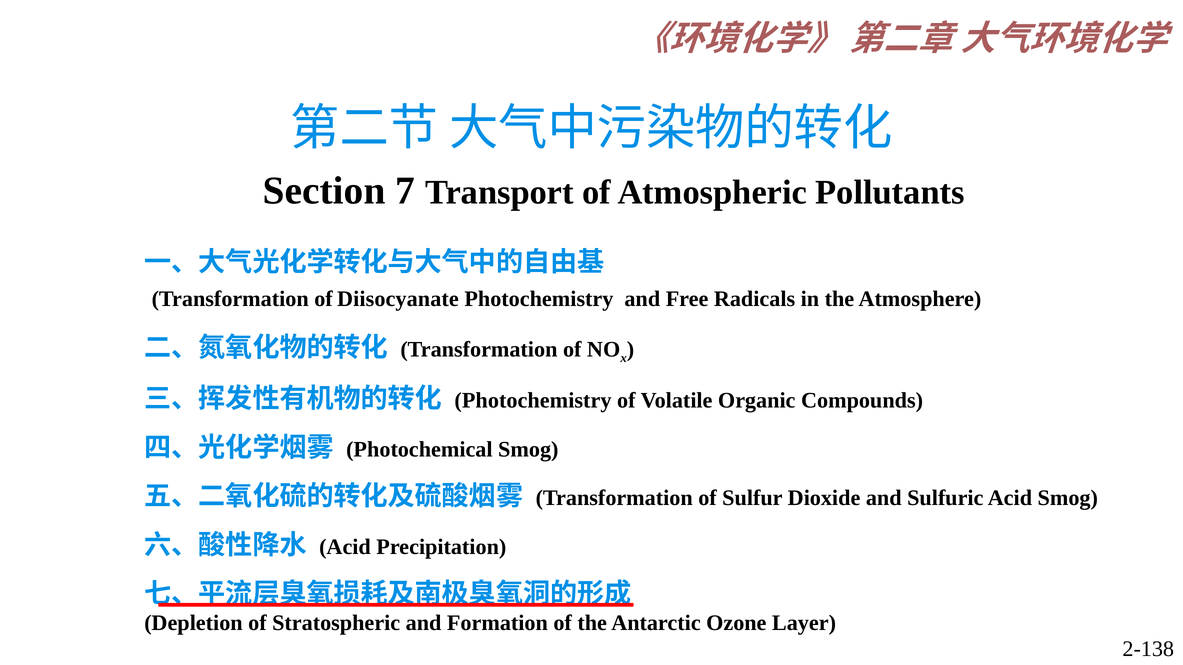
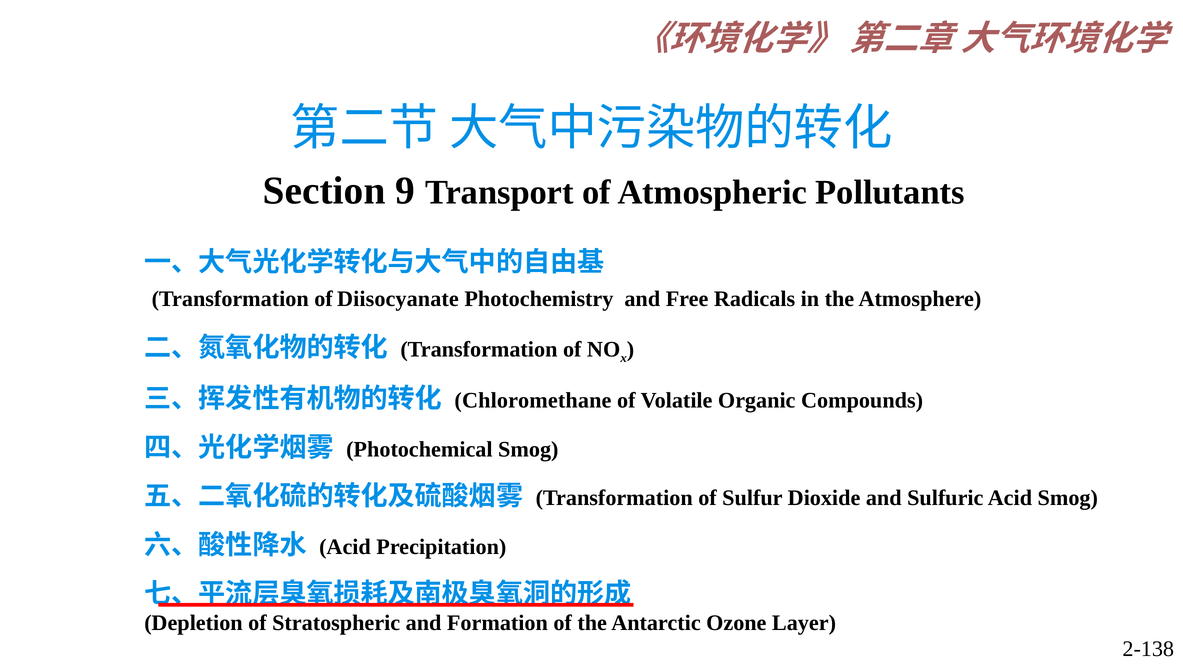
7: 7 -> 9 (405, 191)
Photochemistry: Photochemistry -> Chloromethane (533, 401)
